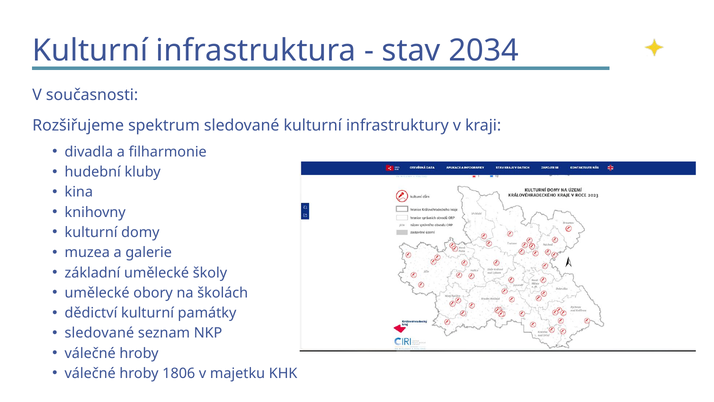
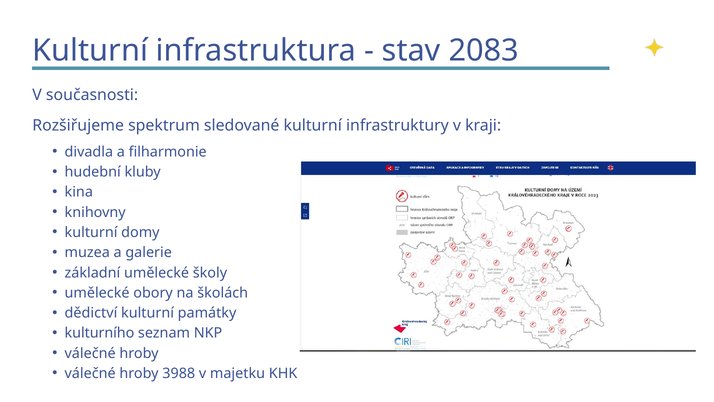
2034: 2034 -> 2083 (484, 51)
sledované: sledované -> kulturního (99, 333)
1806: 1806 -> 3988 (179, 373)
